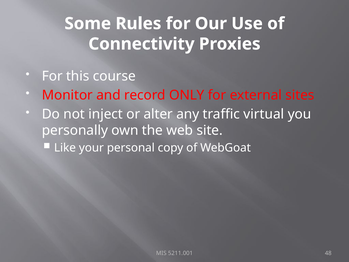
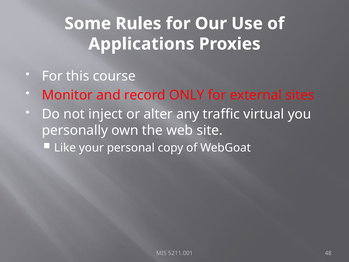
Connectivity: Connectivity -> Applications (141, 44)
